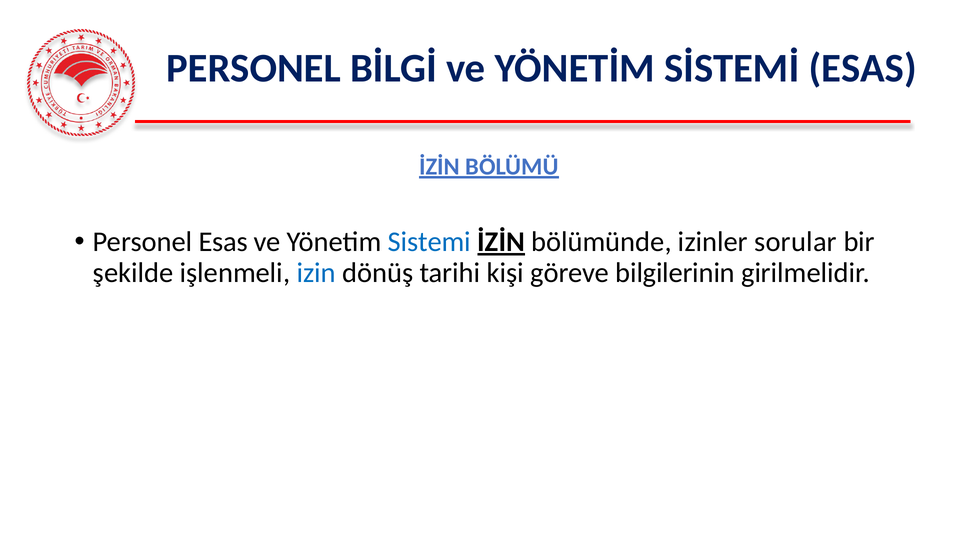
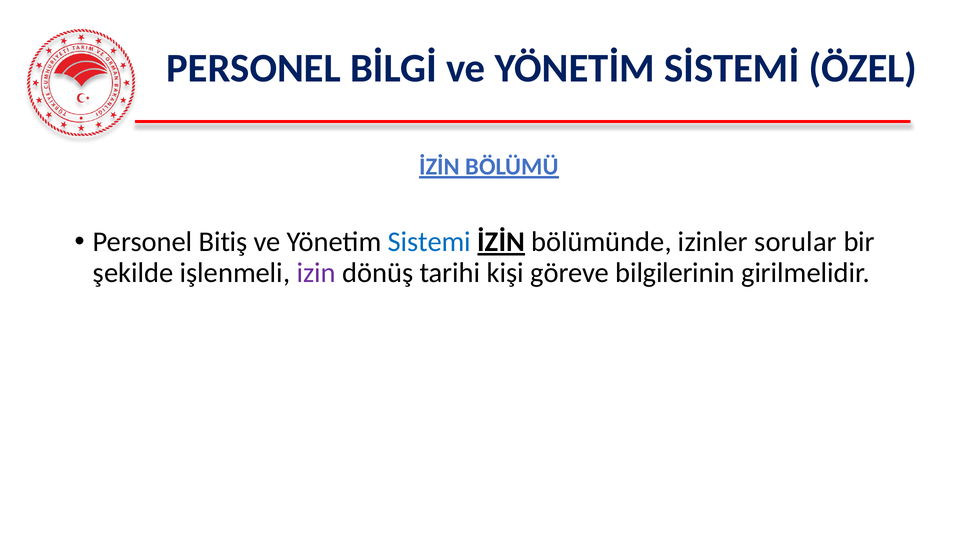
SİSTEMİ ESAS: ESAS -> ÖZEL (863, 68)
Personel Esas: Esas -> Bitiş (223, 242)
izin colour: blue -> purple (316, 273)
